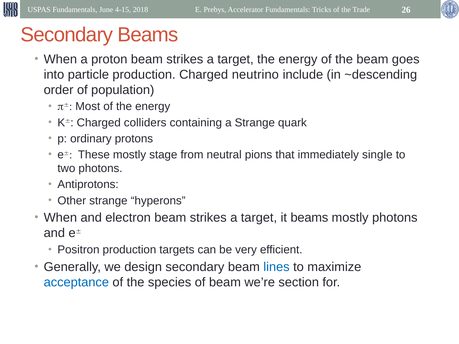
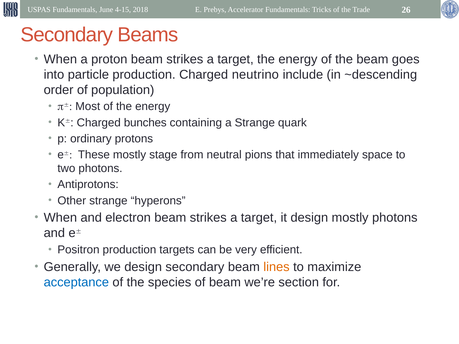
colliders: colliders -> bunches (145, 123)
single: single -> space (377, 155)
it beams: beams -> design (309, 218)
lines colour: blue -> orange (277, 267)
